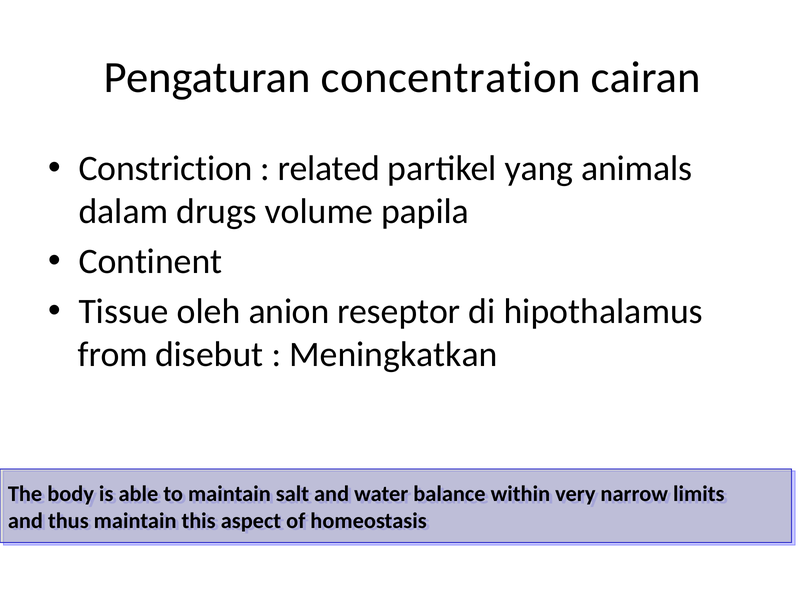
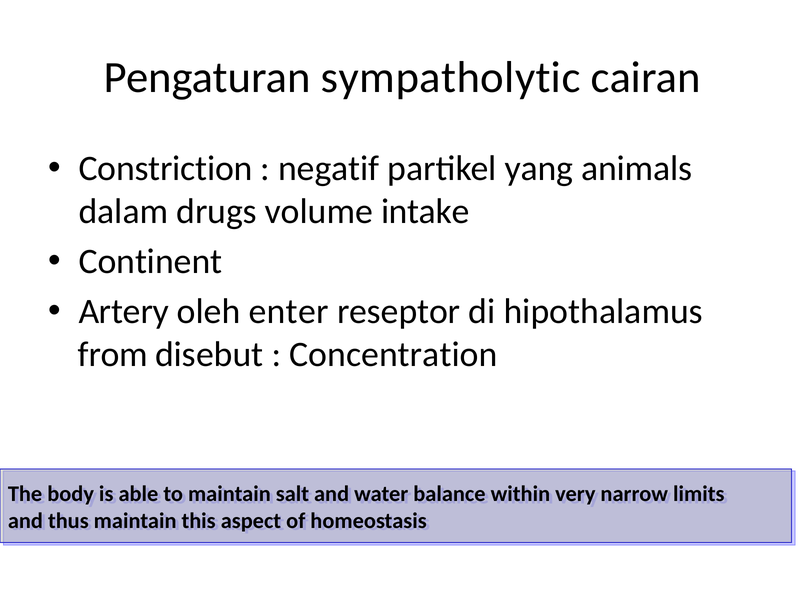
concentration: concentration -> sympatholytic (451, 78)
related: related -> negatif (329, 169)
papila: papila -> intake (425, 212)
Tissue: Tissue -> Artery (124, 312)
anion: anion -> enter (289, 312)
Meningkatkan: Meningkatkan -> Concentration (393, 355)
